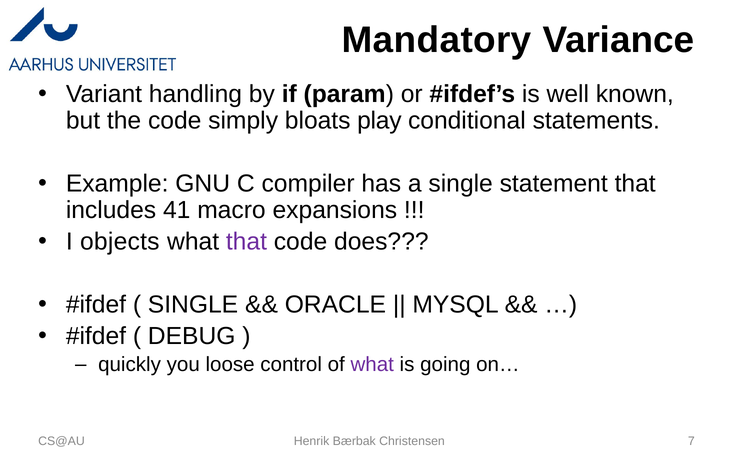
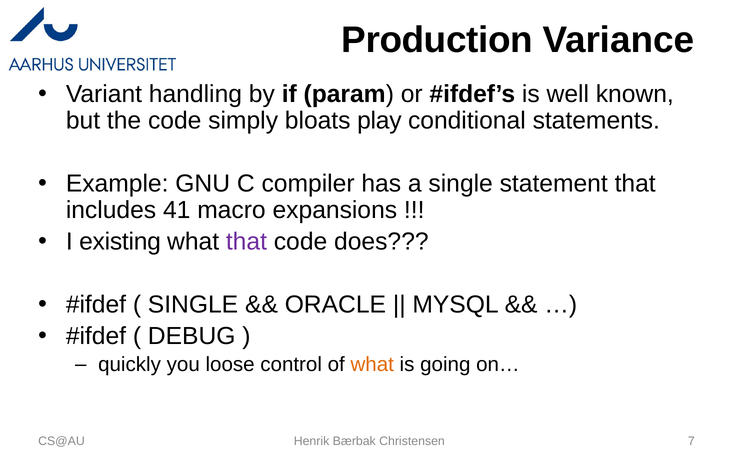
Mandatory: Mandatory -> Production (437, 40)
objects: objects -> existing (120, 242)
what colour: purple -> orange (372, 365)
